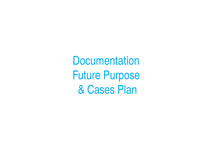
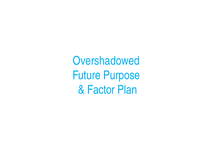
Documentation: Documentation -> Overshadowed (106, 61)
Cases: Cases -> Factor (101, 90)
